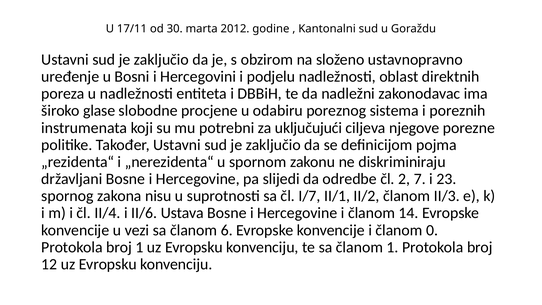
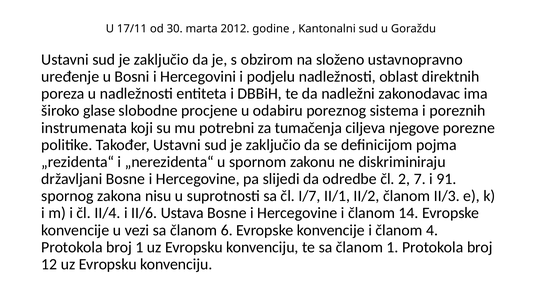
uključujući: uključujući -> tumačenja (309, 128)
23: 23 -> 91 (446, 179)
0: 0 -> 4 (432, 230)
